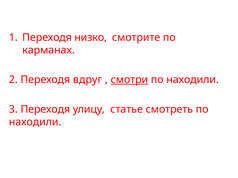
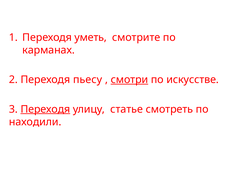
низко: низко -> уметь (91, 38)
вдруг: вдруг -> пьесу (88, 80)
находили: находили -> искусстве (193, 80)
Переходя underline: none -> present (45, 110)
